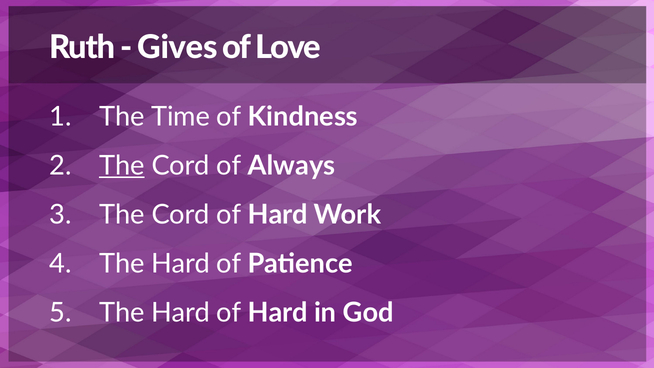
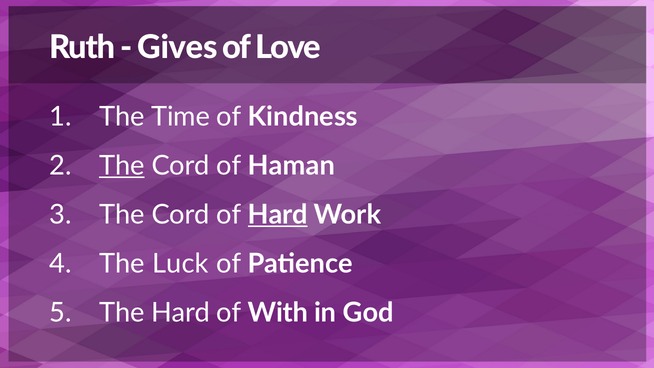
Always: Always -> Haman (292, 166)
Hard underline: none -> present (278, 215)
Hard: Hard -> Luck (180, 264)
Hard: Hard -> With (278, 313)
